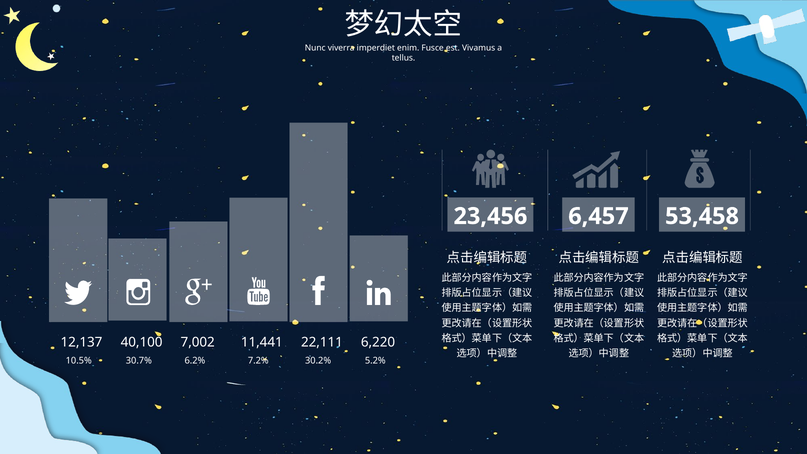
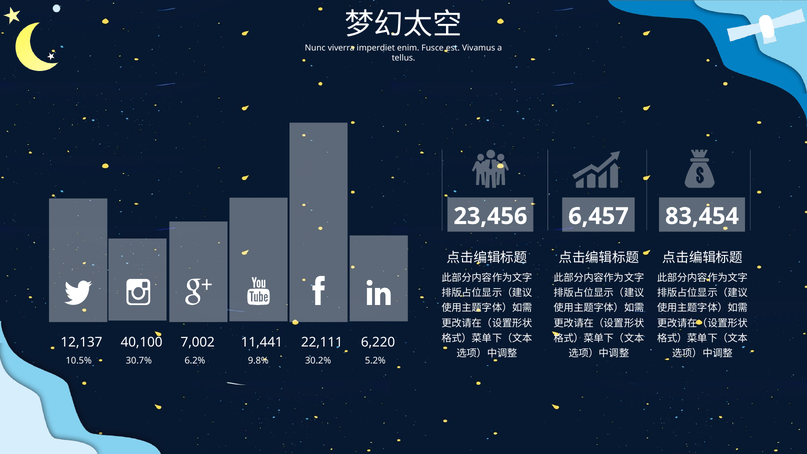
53,458: 53,458 -> 83,454 (702, 216)
7.2%: 7.2% -> 9.8% (258, 361)
